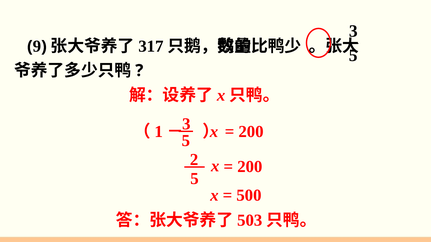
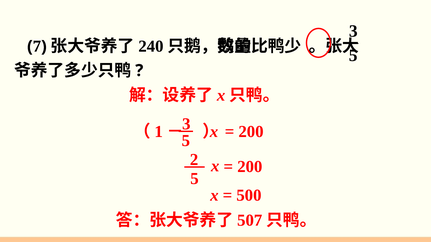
9: 9 -> 7 (37, 47)
317: 317 -> 240 (151, 47)
503: 503 -> 507 (250, 221)
